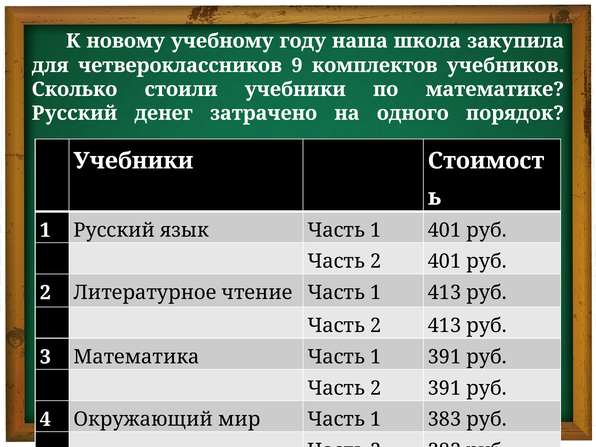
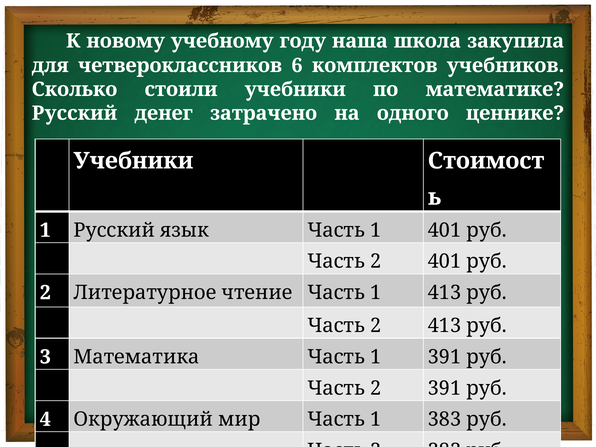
9: 9 -> 6 (297, 66)
порядок: порядок -> ценнике (515, 113)
